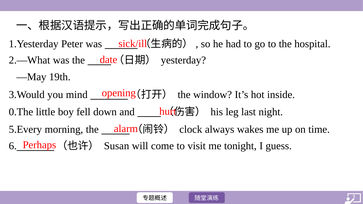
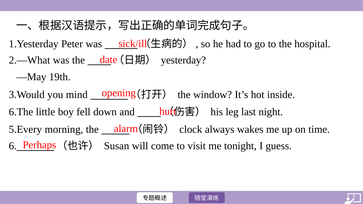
0.The: 0.The -> 6.The (21, 112)
